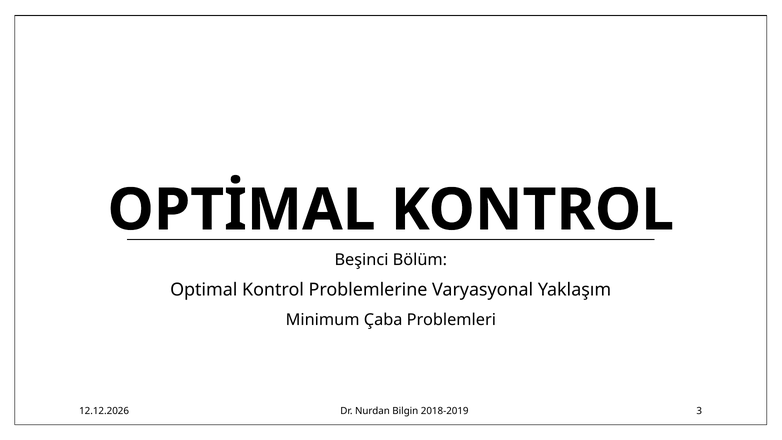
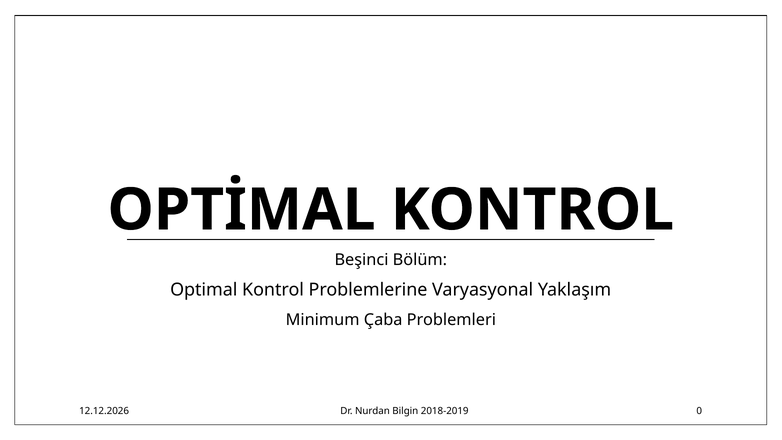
3: 3 -> 0 (699, 411)
